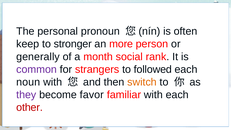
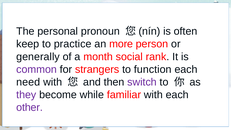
stronger: stronger -> practice (73, 44)
followed: followed -> function (153, 69)
noun: noun -> need (28, 82)
switch colour: orange -> purple (142, 82)
favor: favor -> while (92, 95)
other colour: red -> purple (30, 107)
